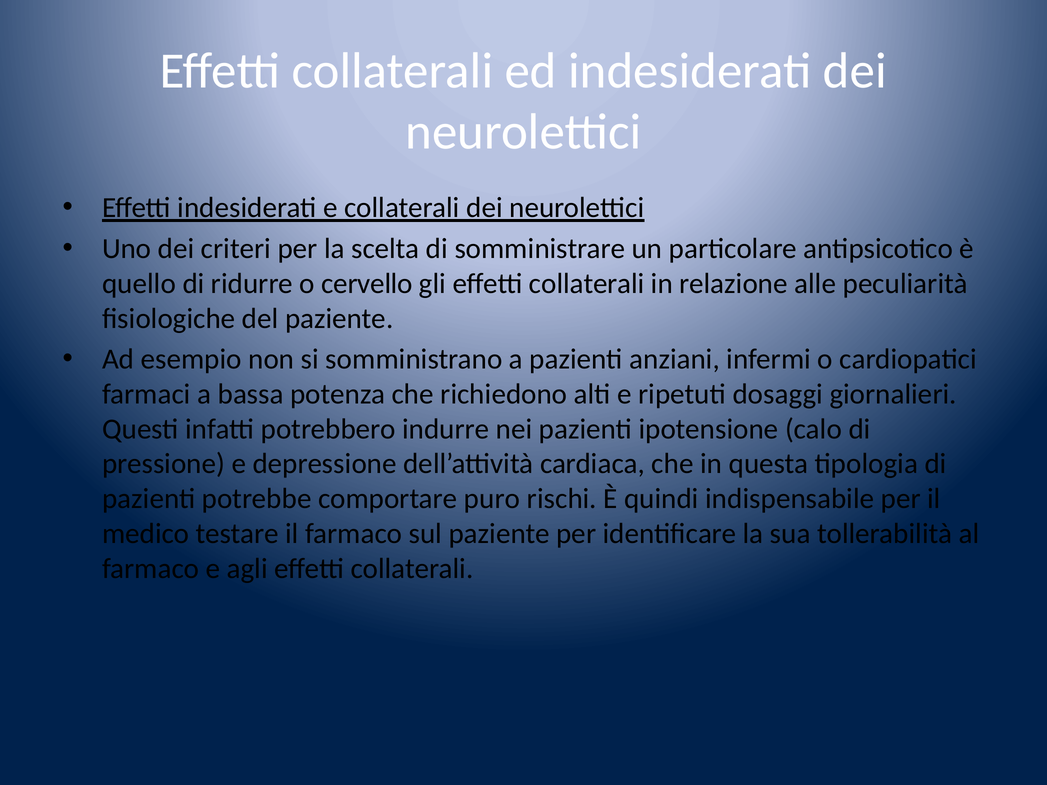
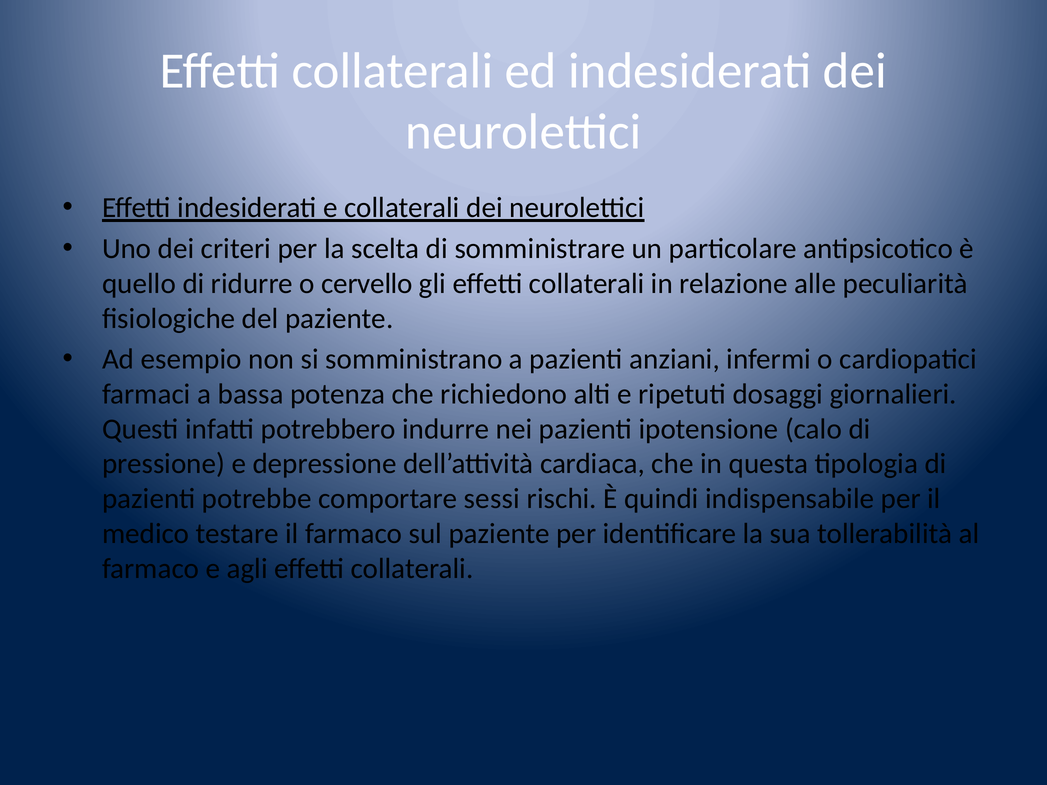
puro: puro -> sessi (492, 499)
